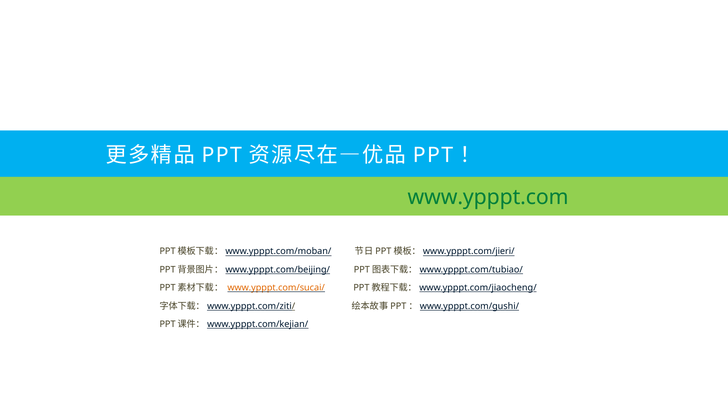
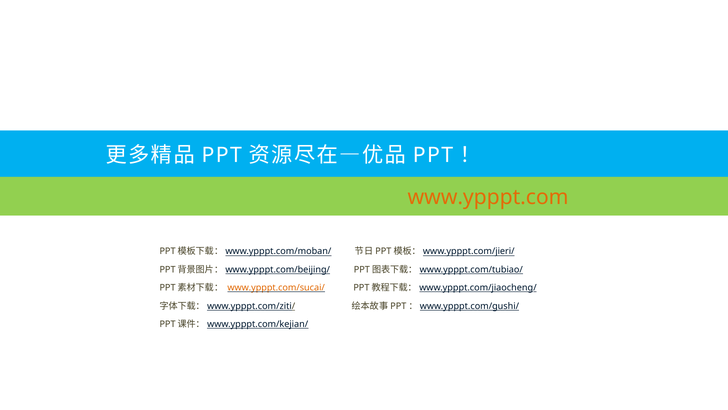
www.ypppt.com colour: green -> orange (488, 197)
